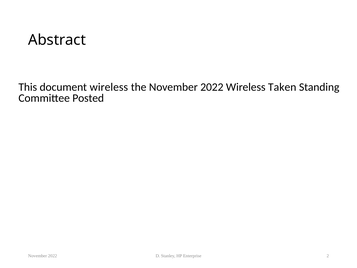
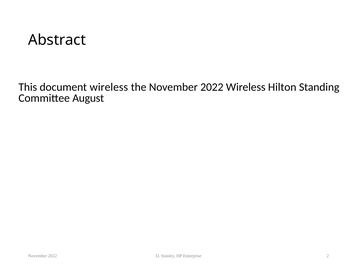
Taken: Taken -> Hilton (282, 87)
Posted: Posted -> August (88, 98)
